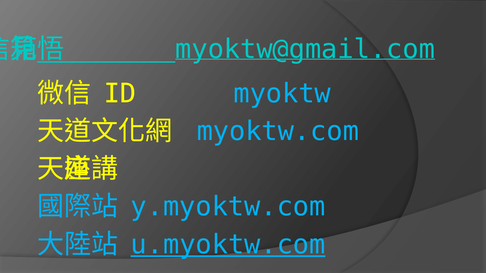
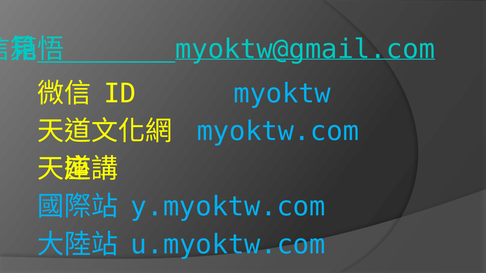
u.myoktw.com underline: present -> none (228, 245)
